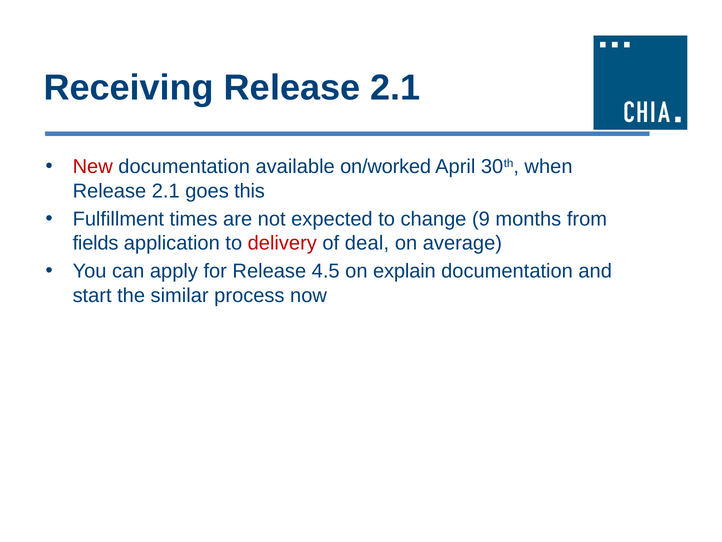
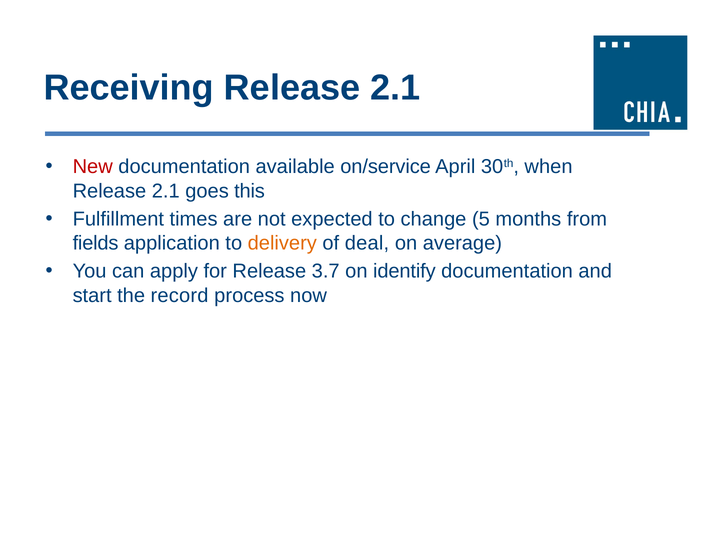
on/worked: on/worked -> on/service (386, 167)
9: 9 -> 5 (481, 219)
delivery colour: red -> orange (282, 243)
4.5: 4.5 -> 3.7 (326, 271)
explain: explain -> identify (404, 271)
similar: similar -> record (180, 295)
